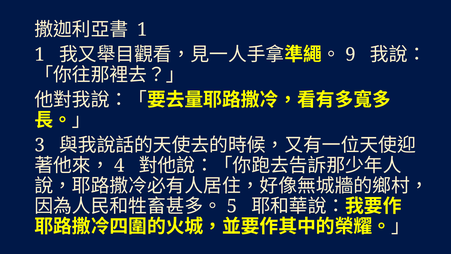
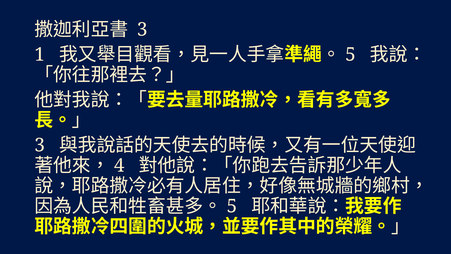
1: 1 -> 3 (142, 30)
9: 9 -> 5 (350, 55)
